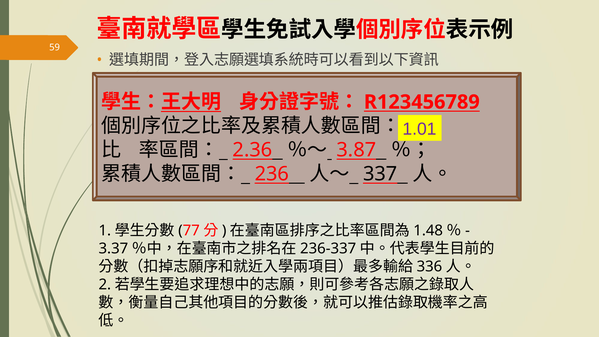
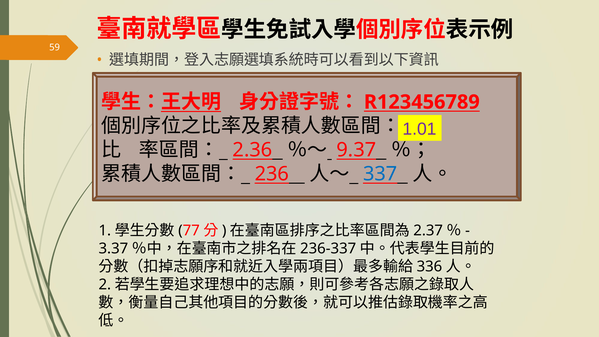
3.87: 3.87 -> 9.37 (356, 150)
337 colour: black -> blue (380, 174)
1.48: 1.48 -> 2.37 (428, 231)
